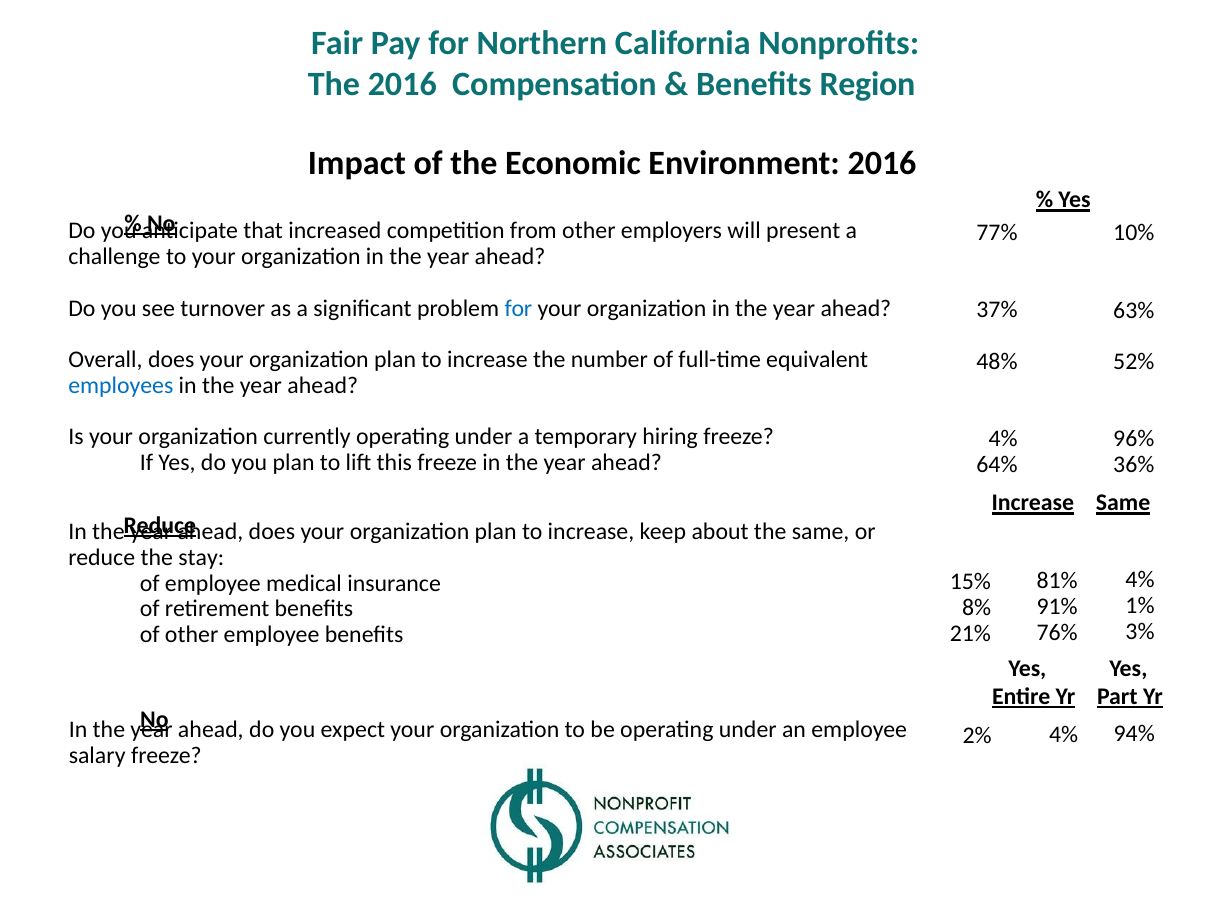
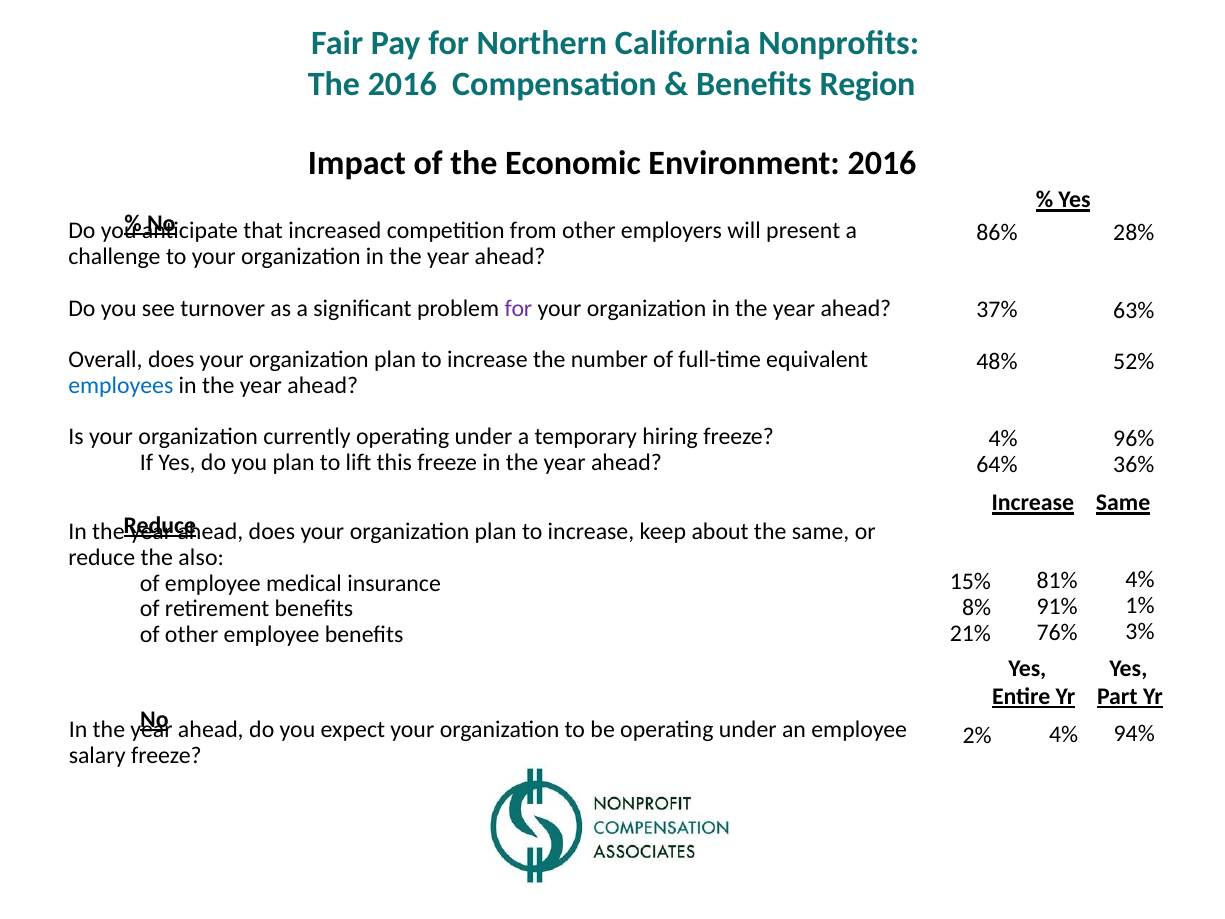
77%: 77% -> 86% (997, 233)
10%: 10% -> 28% (1134, 233)
for colour: blue -> purple (518, 308)
stay: stay -> also (201, 557)
